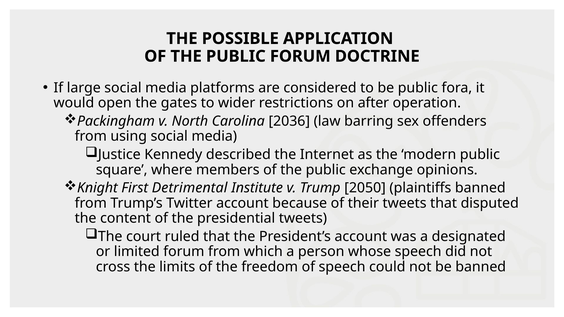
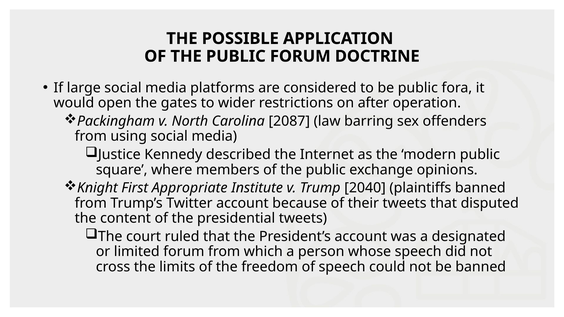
2036: 2036 -> 2087 (289, 121)
Detrimental: Detrimental -> Appropriate (190, 188)
2050: 2050 -> 2040 (365, 188)
